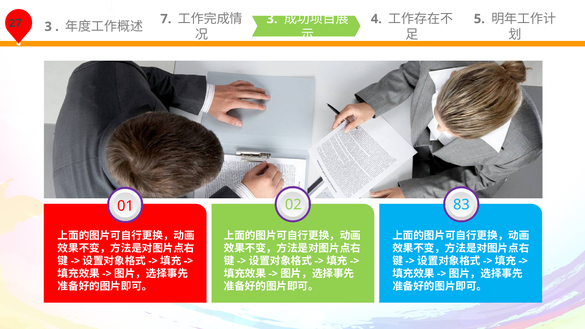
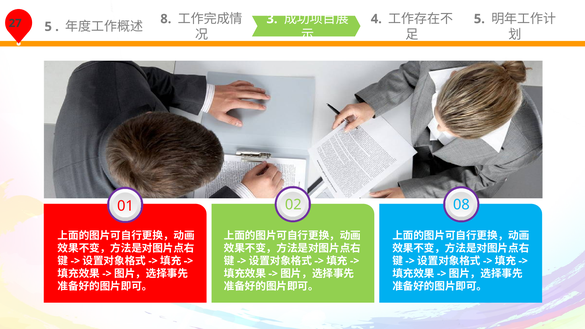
3: 3 -> 5 (48, 27)
7: 7 -> 8 (166, 19)
83: 83 -> 08 (461, 205)
